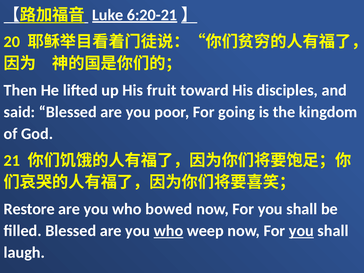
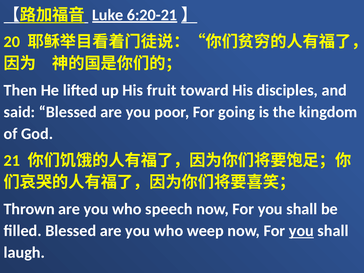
Restore: Restore -> Thrown (29, 209)
bowed: bowed -> speech (169, 209)
who underline: present -> none (169, 231)
